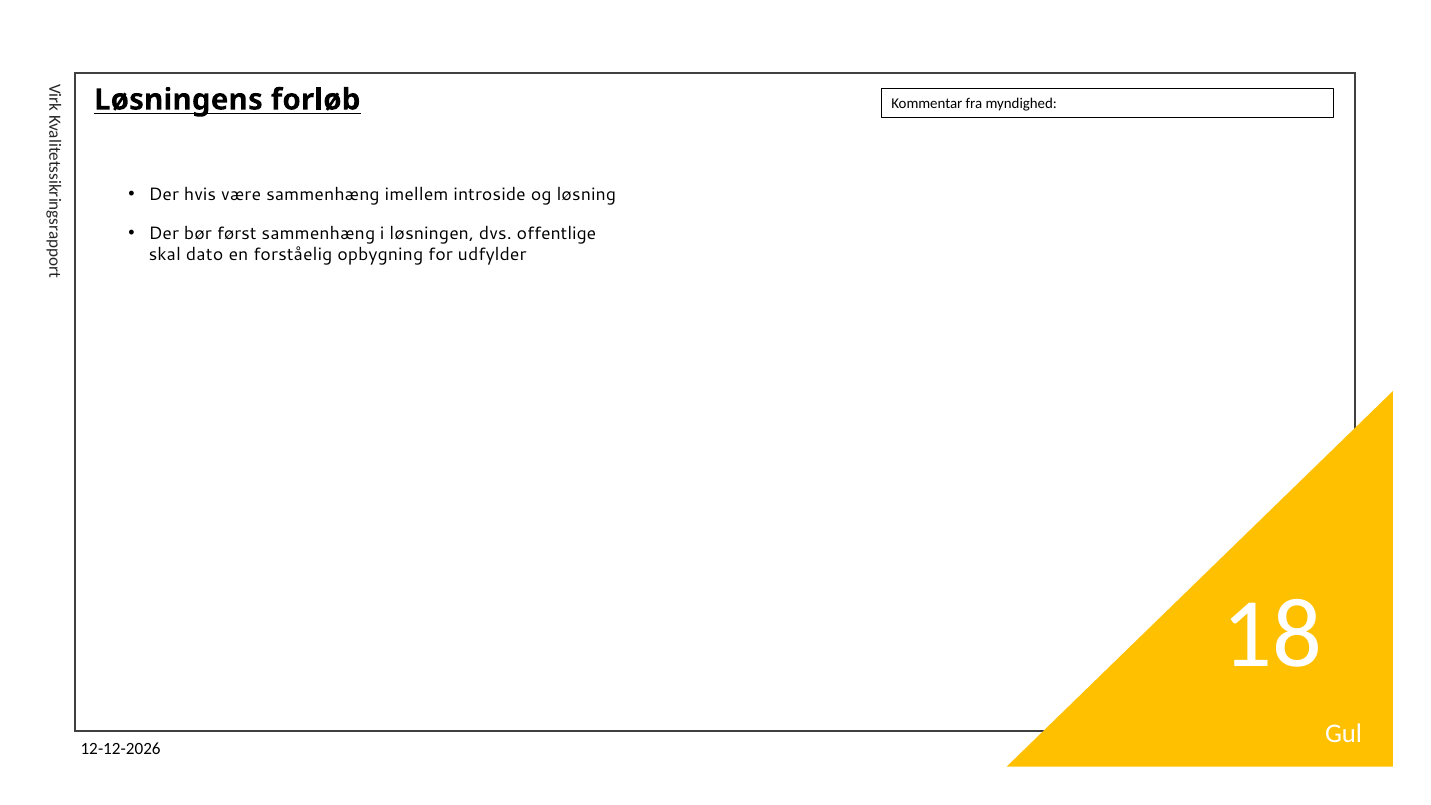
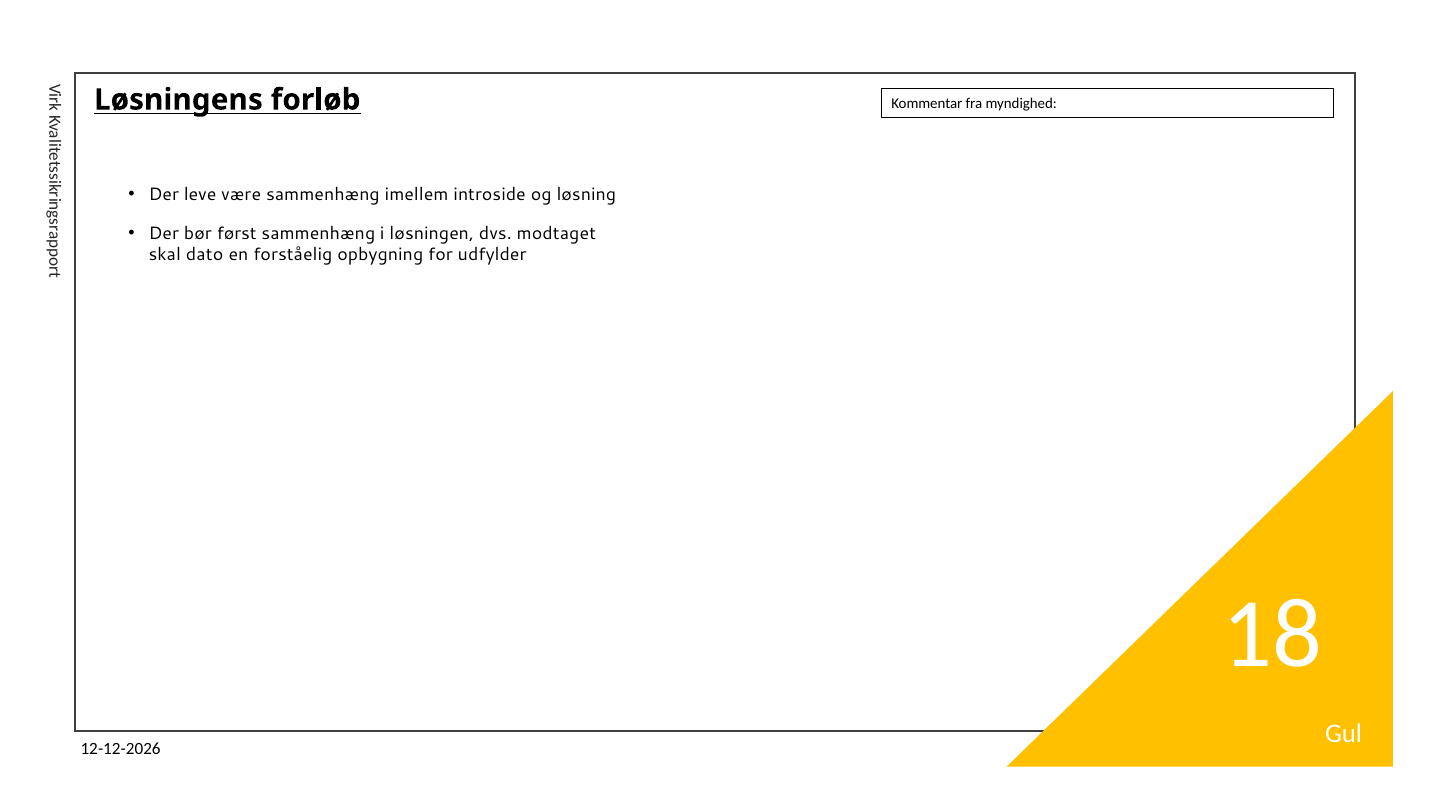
hvis: hvis -> leve (200, 194)
offentlige: offentlige -> modtaget (556, 234)
